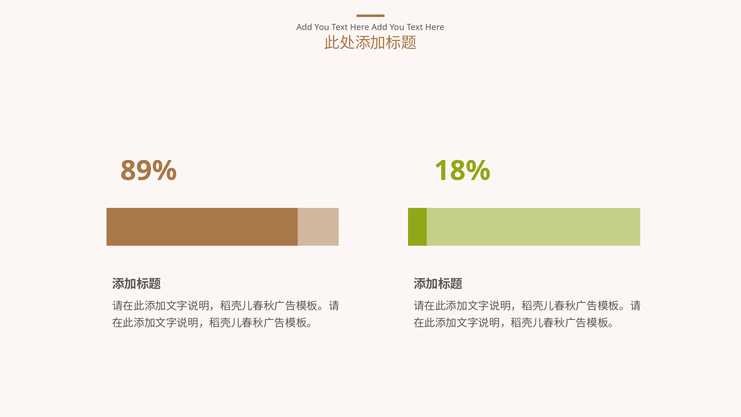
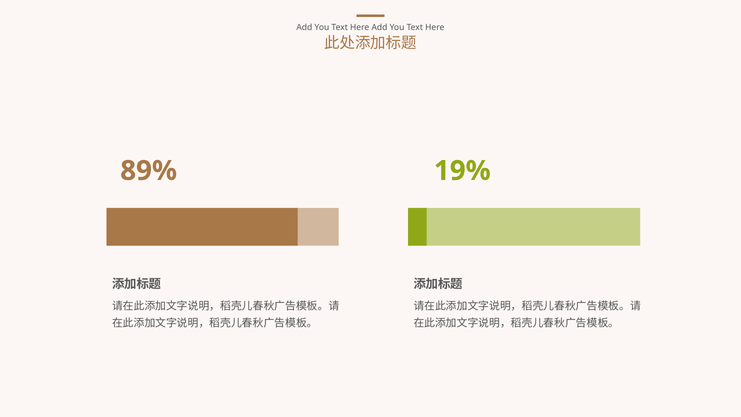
18%: 18% -> 19% (462, 171)
